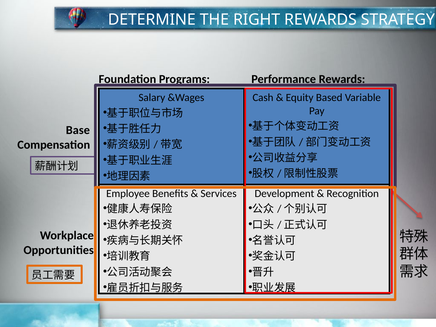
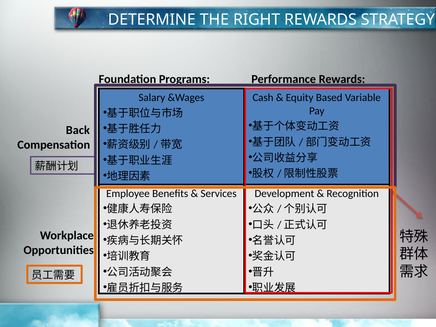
Base: Base -> Back (78, 130)
